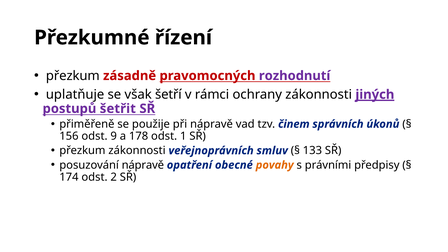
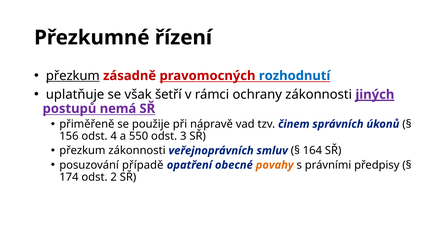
přezkum underline: none -> present (73, 76)
rozhodnutí colour: purple -> blue (295, 76)
šetřit: šetřit -> nemá (118, 109)
9: 9 -> 4 (114, 136)
178: 178 -> 550 (139, 136)
1: 1 -> 3 (183, 136)
133: 133 -> 164 (312, 151)
posuzování nápravě: nápravě -> případě (143, 165)
